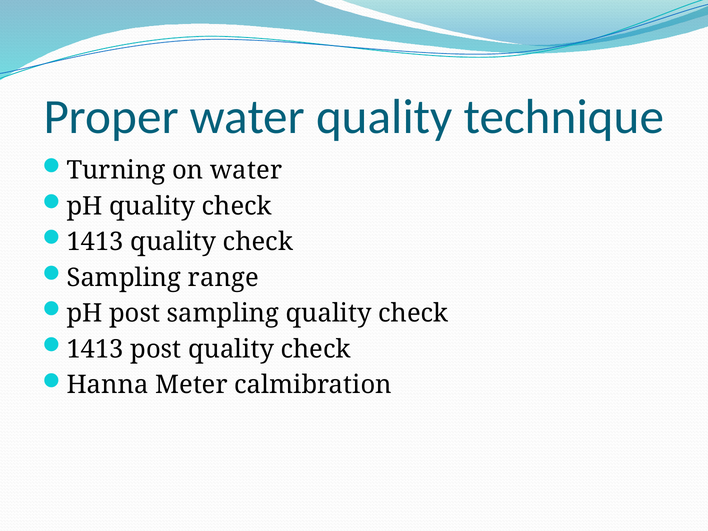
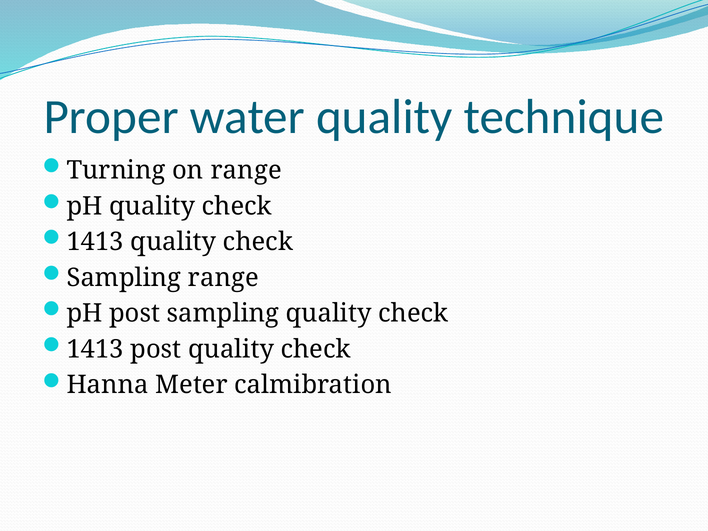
on water: water -> range (246, 170)
